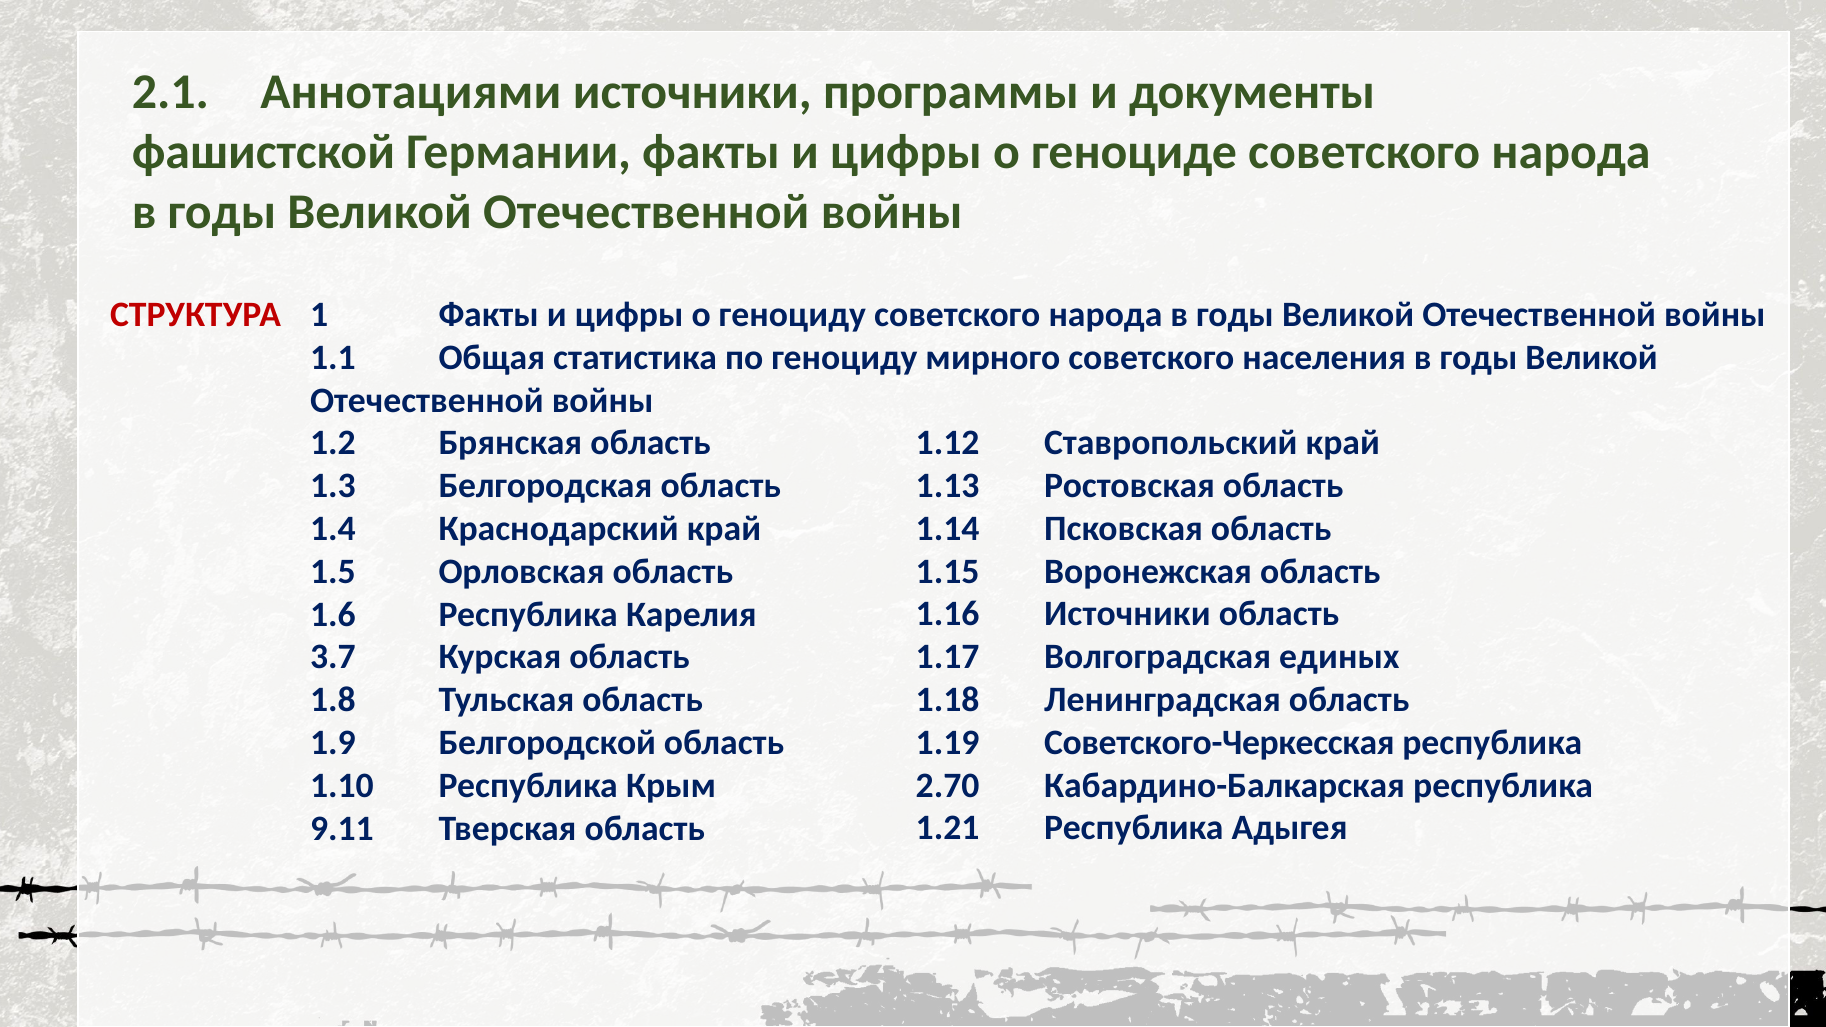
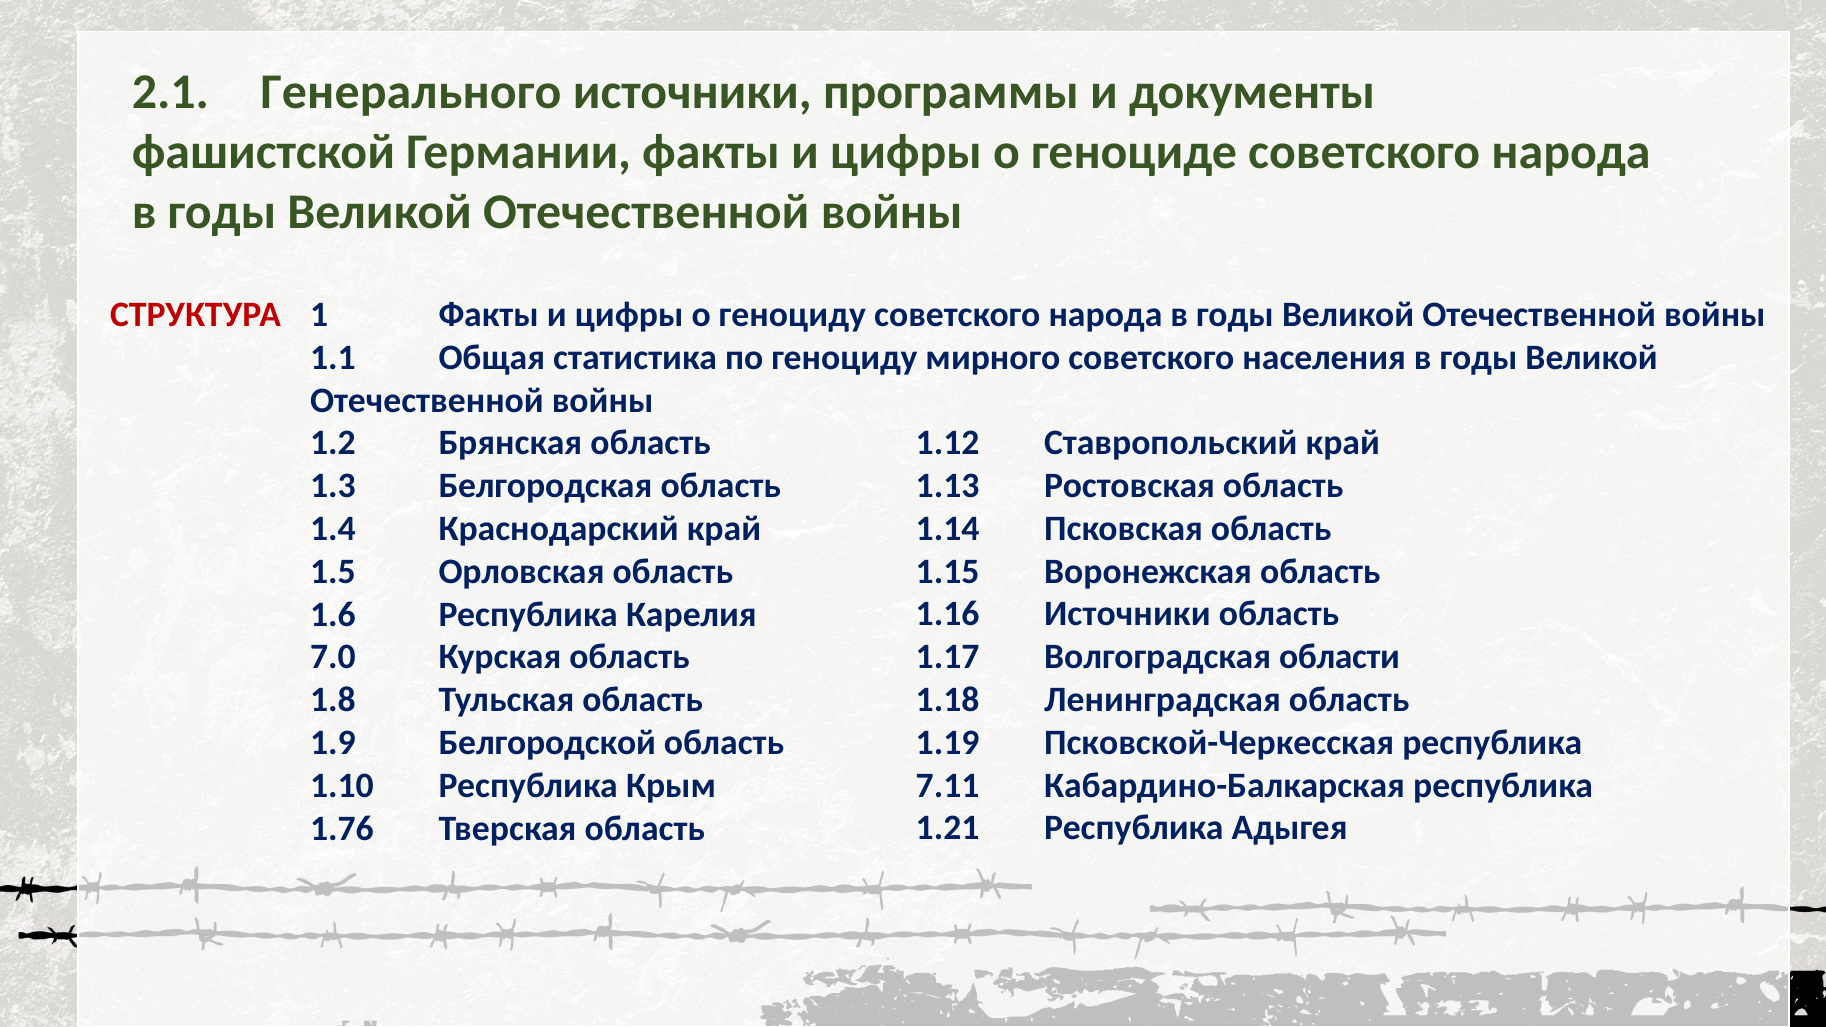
Аннотациями: Аннотациями -> Генерального (411, 92)
единых: единых -> области (1340, 657)
3.7: 3.7 -> 7.0 (333, 657)
Советского-Черкесская: Советского-Черкесская -> Псковской-Черкесская (1219, 743)
2.70: 2.70 -> 7.11 (948, 786)
9.11: 9.11 -> 1.76 (342, 828)
